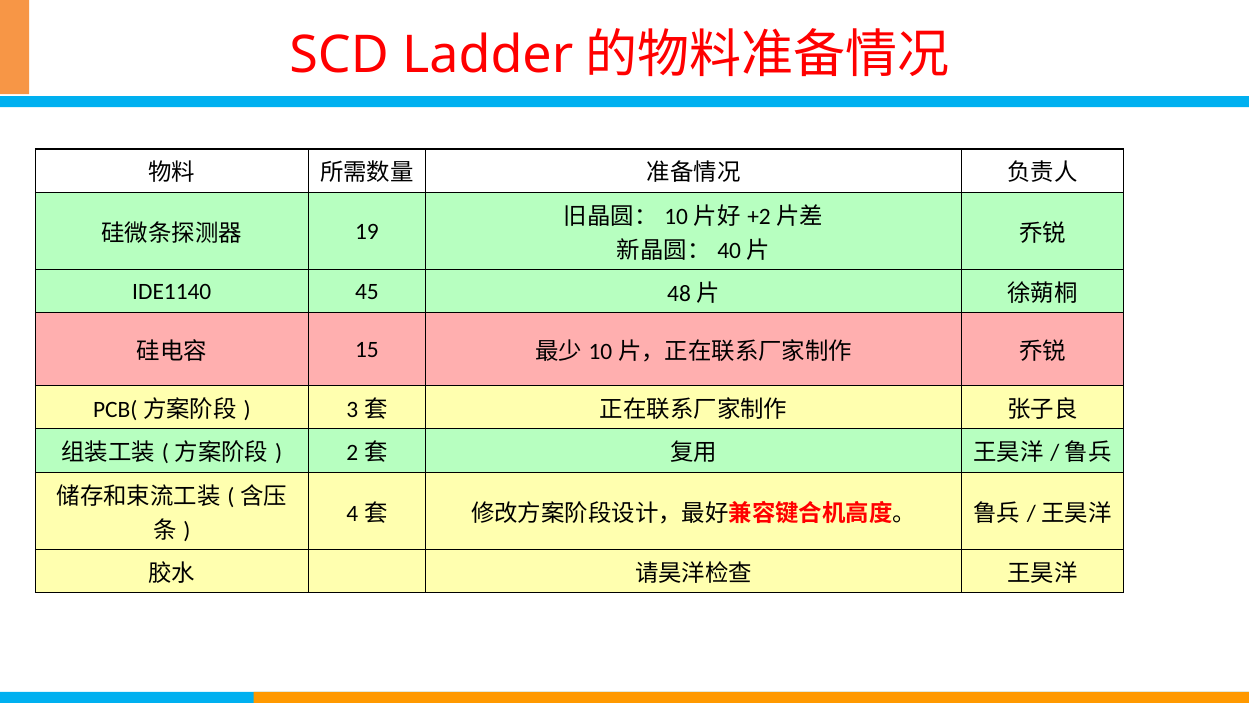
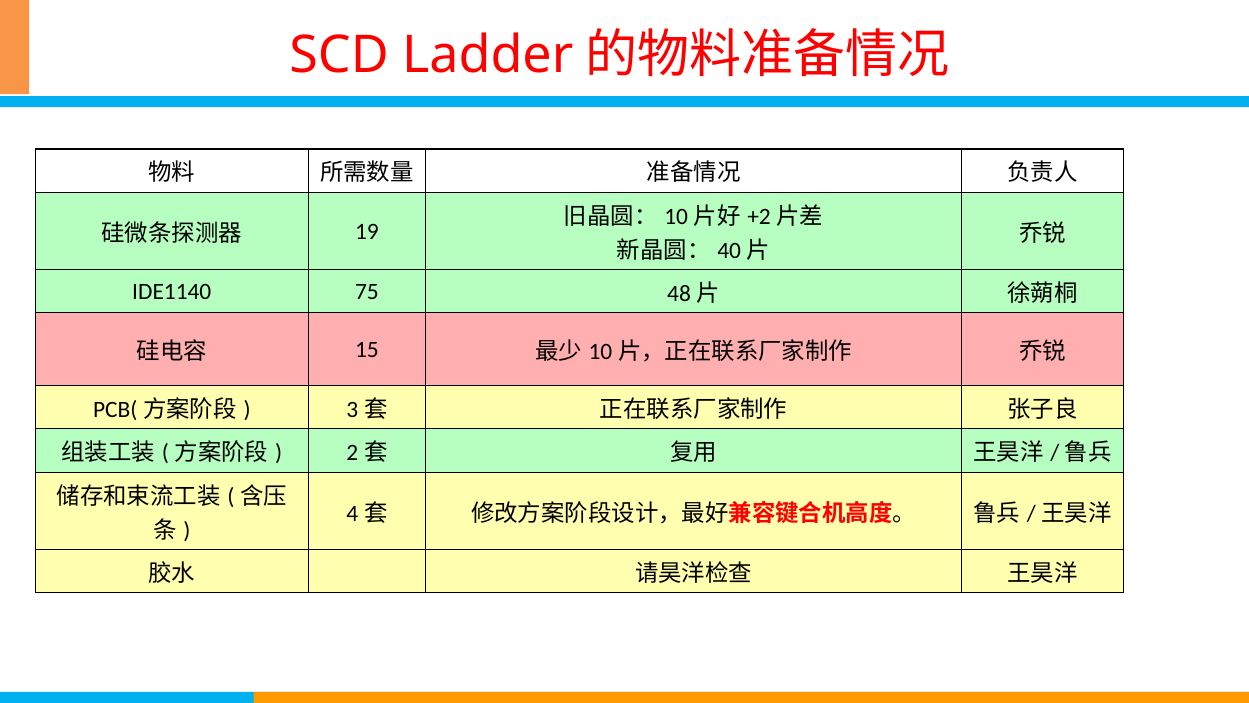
45: 45 -> 75 (367, 291)
